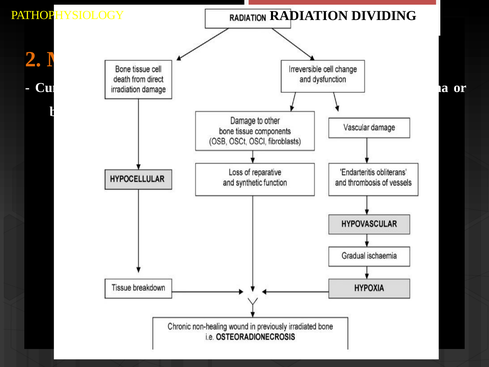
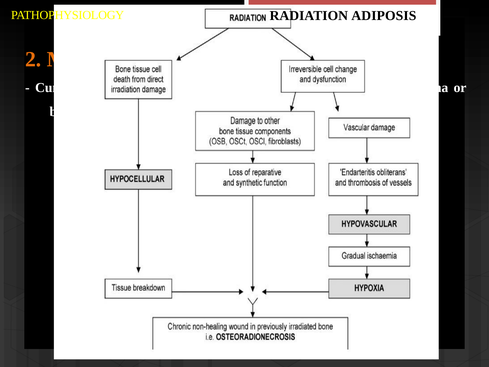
DIVIDING: DIVIDING -> ADIPOSIS (384, 16)
